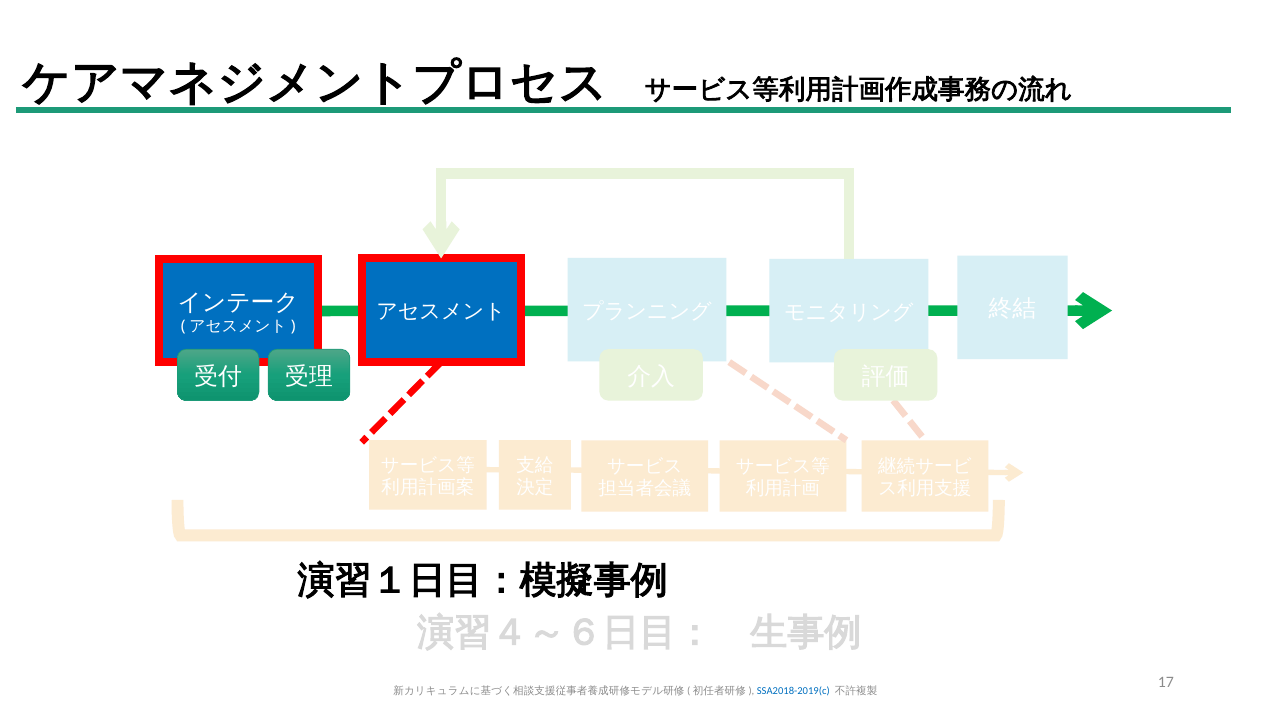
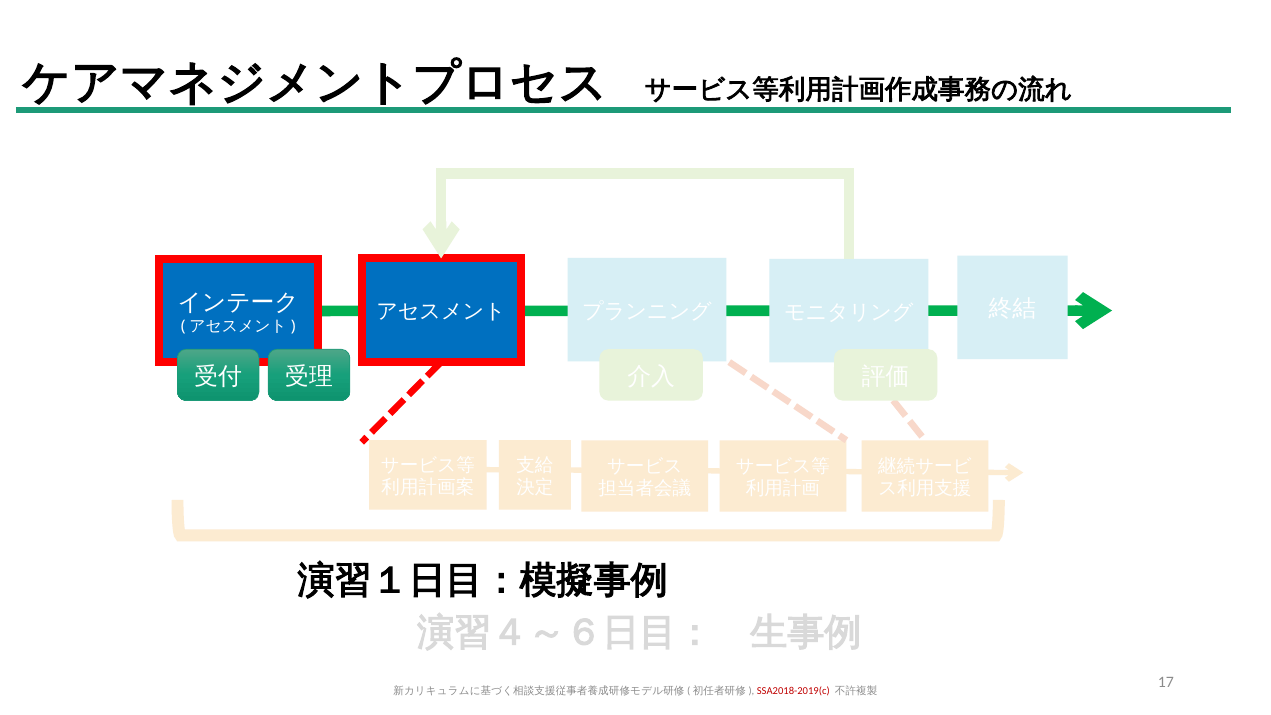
SSA2018-2019(c colour: blue -> red (793, 691)
